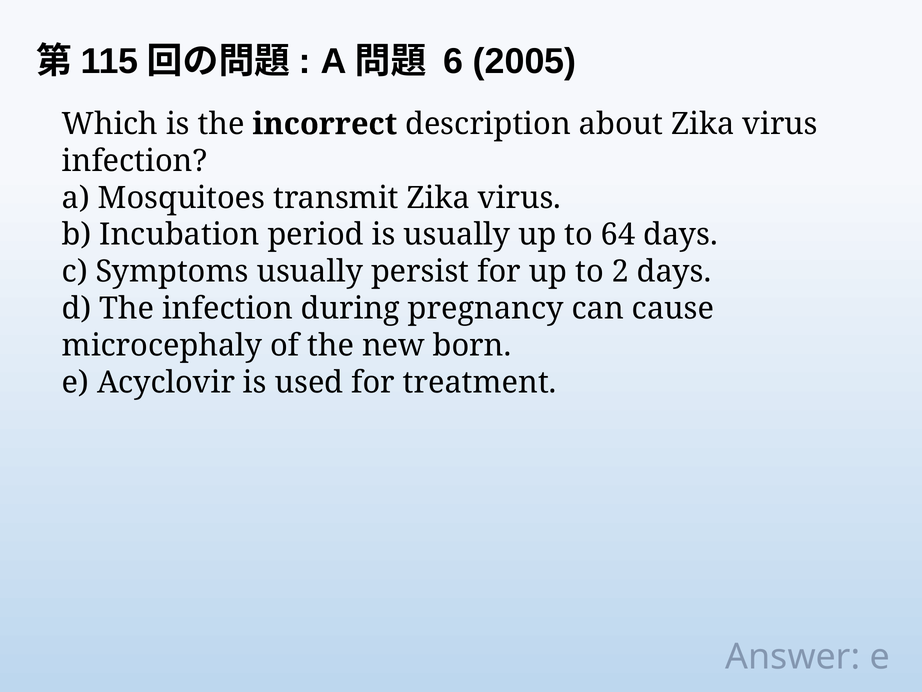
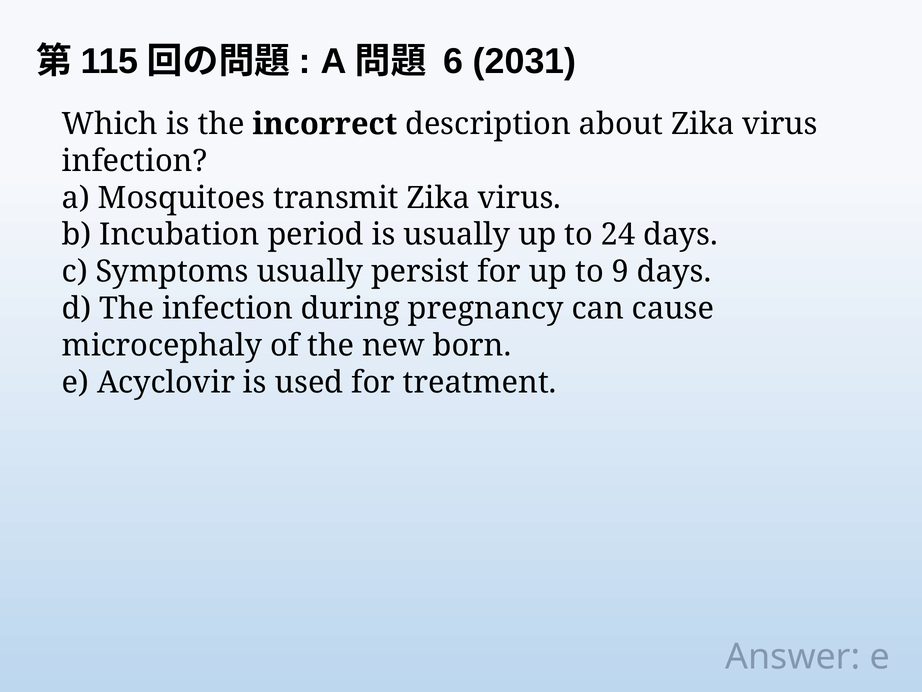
2005: 2005 -> 2031 (525, 61)
64: 64 -> 24 (618, 235)
2: 2 -> 9 (620, 271)
